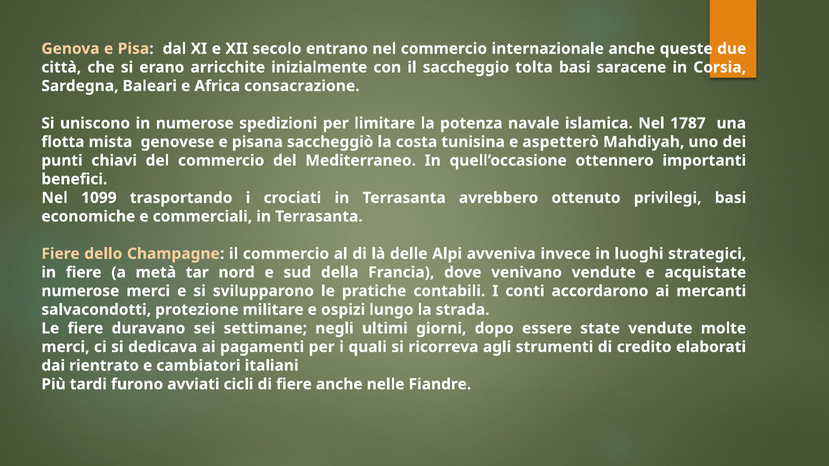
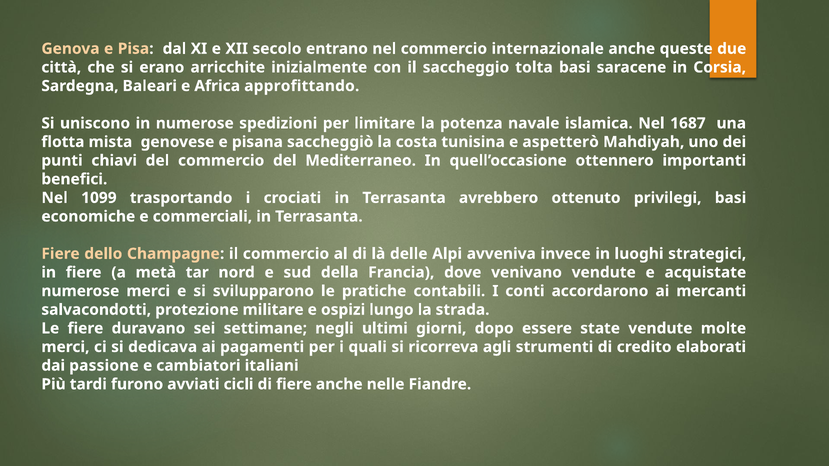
consacrazione: consacrazione -> approfittando (302, 86)
1787: 1787 -> 1687 (688, 123)
rientrato: rientrato -> passione (104, 366)
